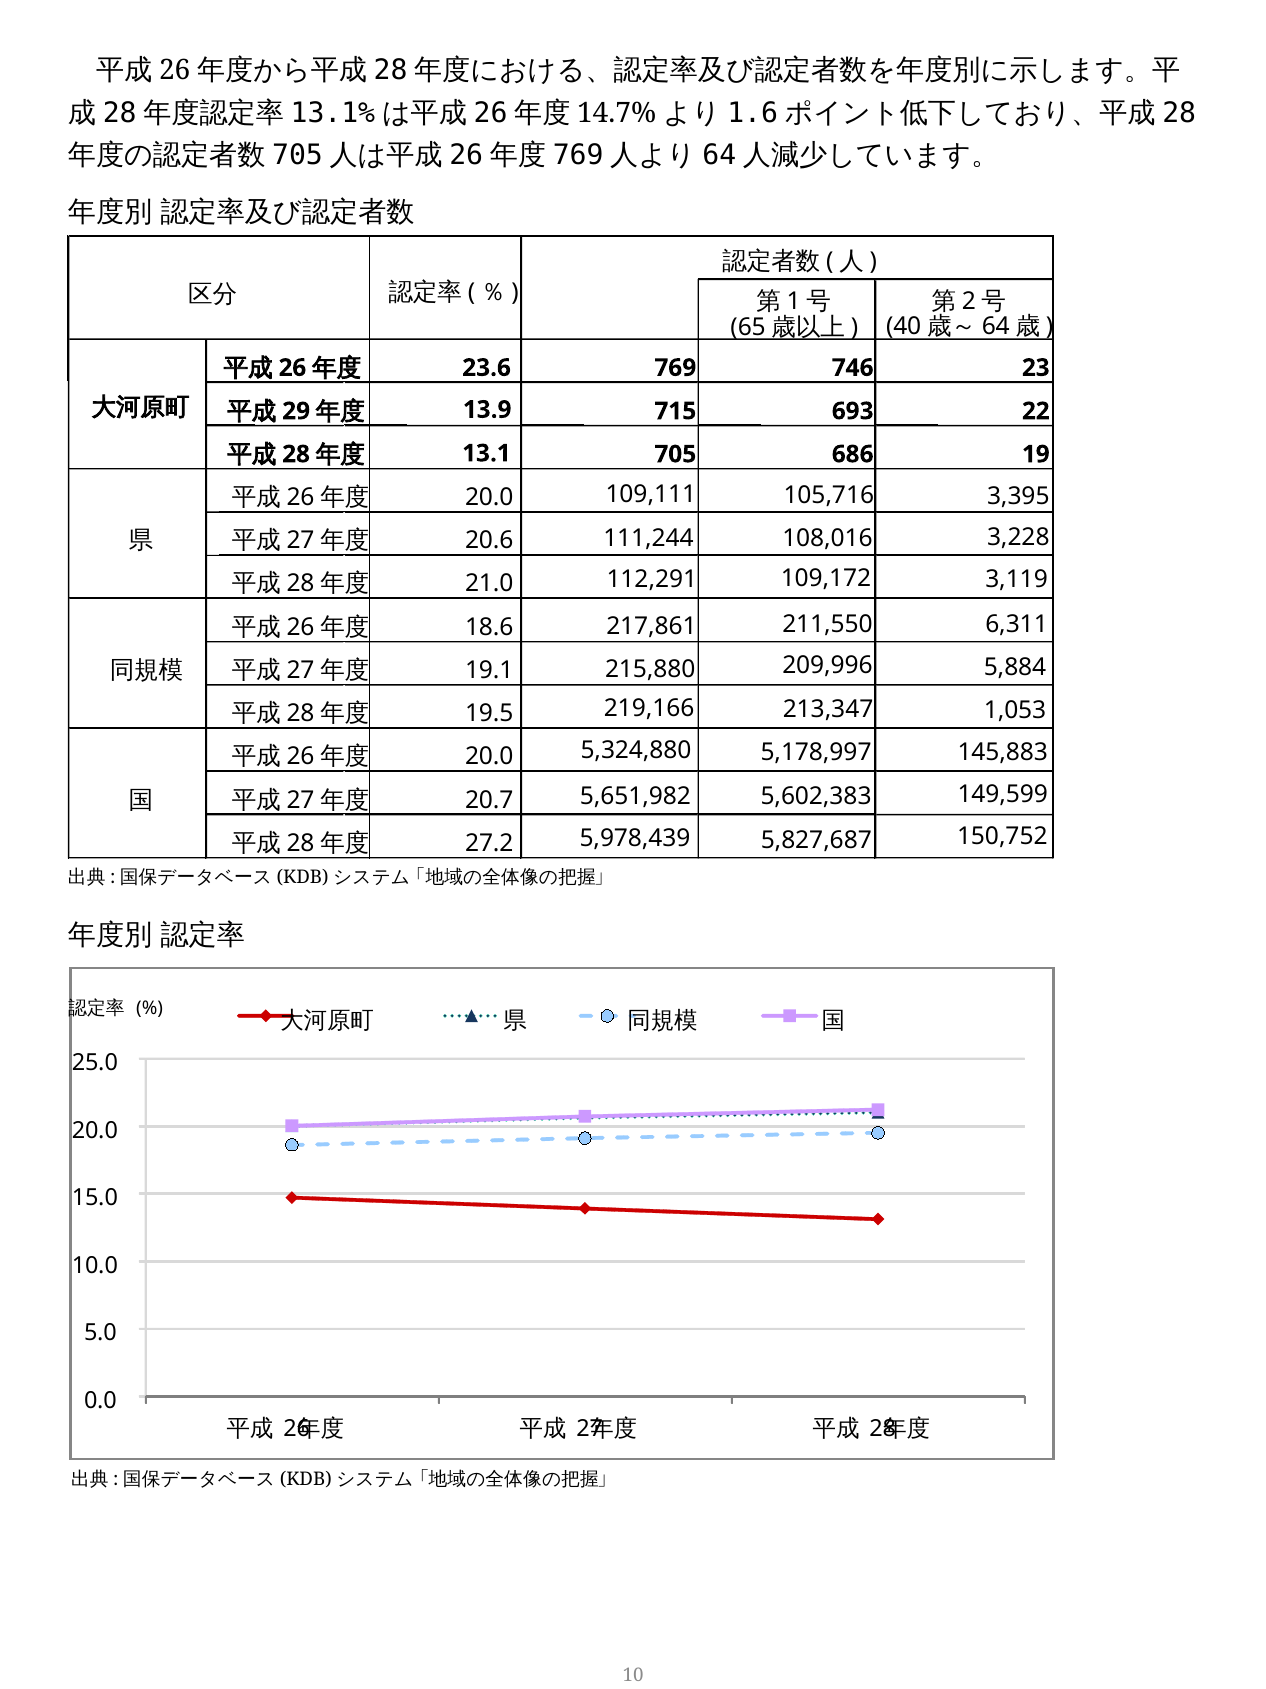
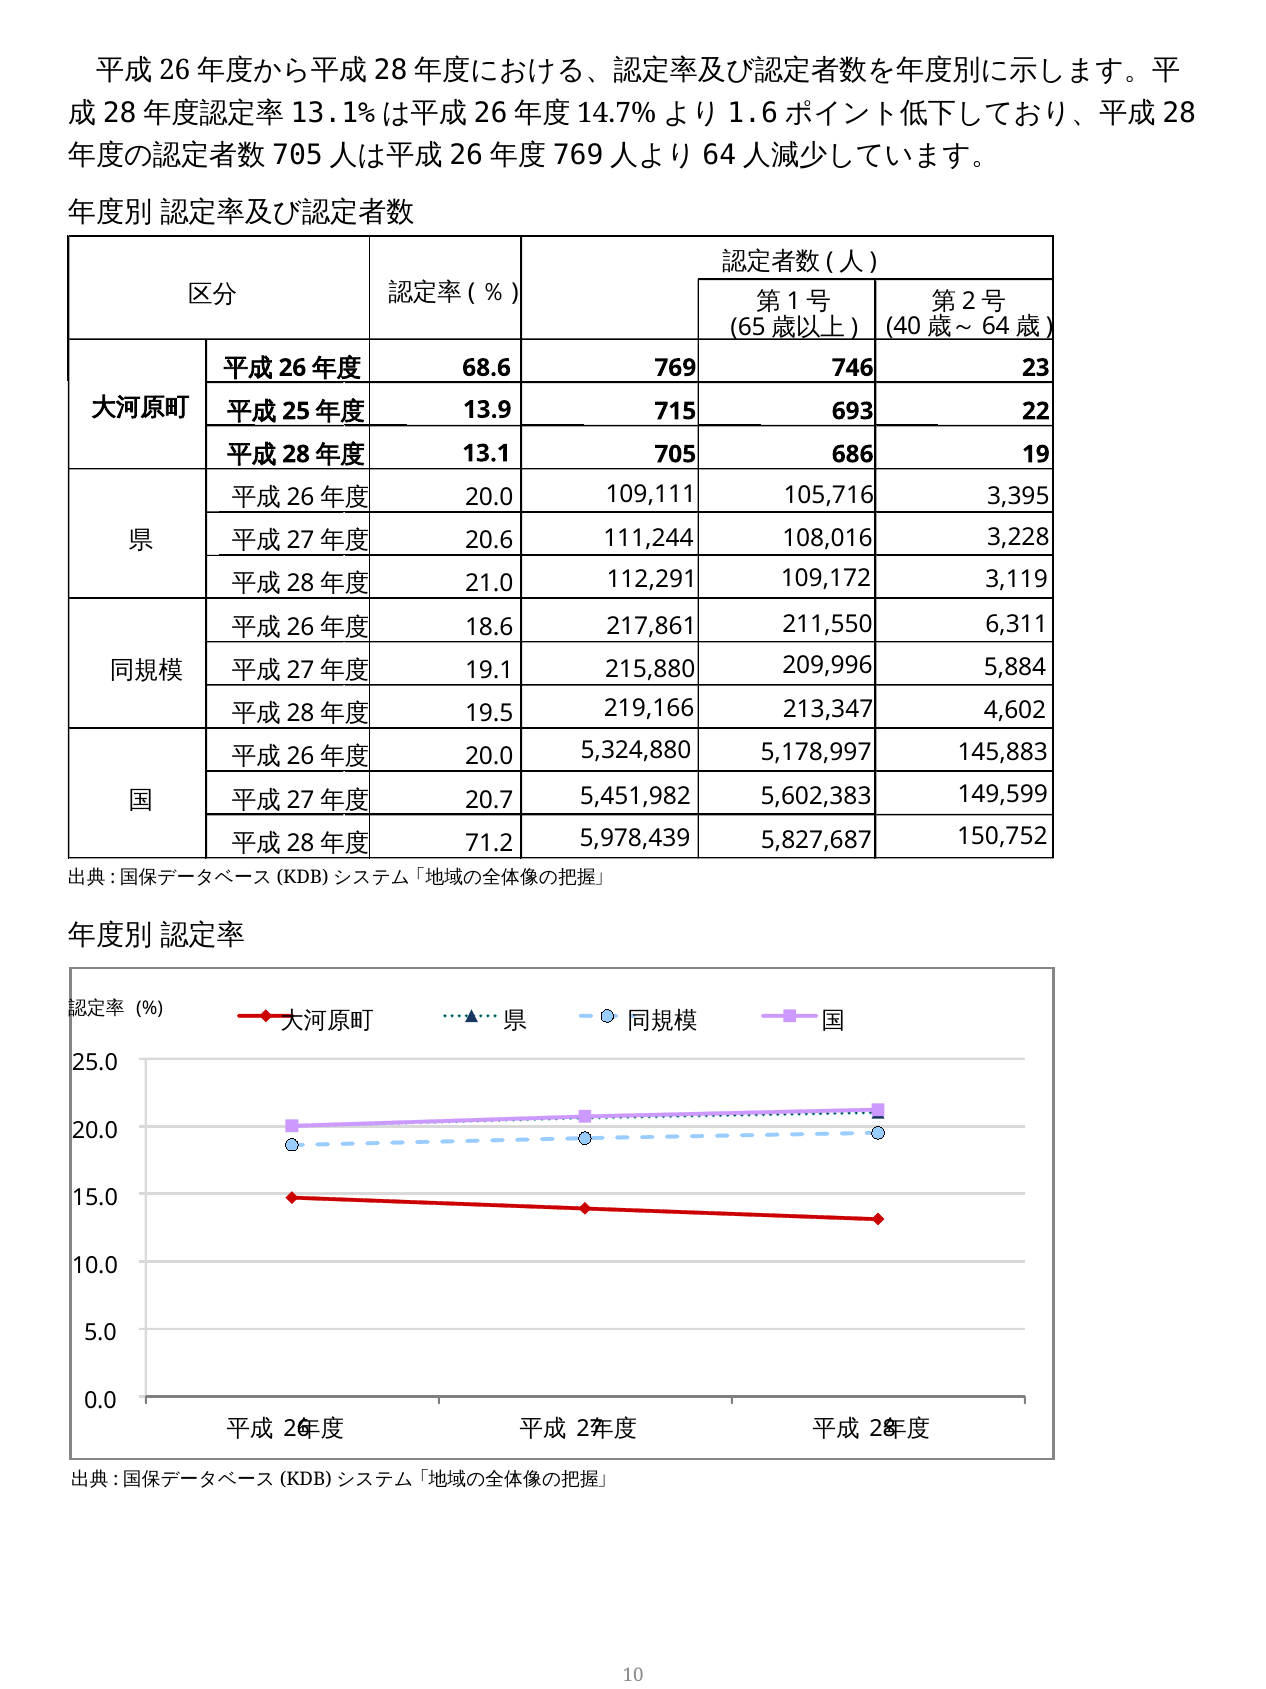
23.6: 23.6 -> 68.6 (487, 368)
29: 29 -> 25 (296, 411)
1,053: 1,053 -> 4,602 (1015, 710)
5,651,982: 5,651,982 -> 5,451,982 (635, 795)
27.2: 27.2 -> 71.2 (489, 843)
